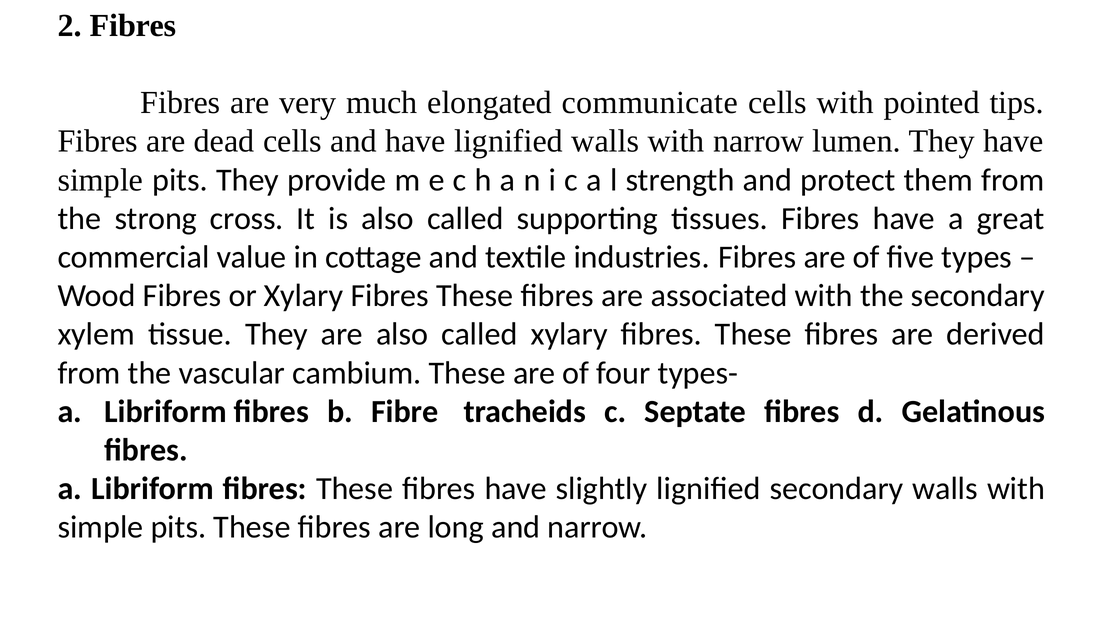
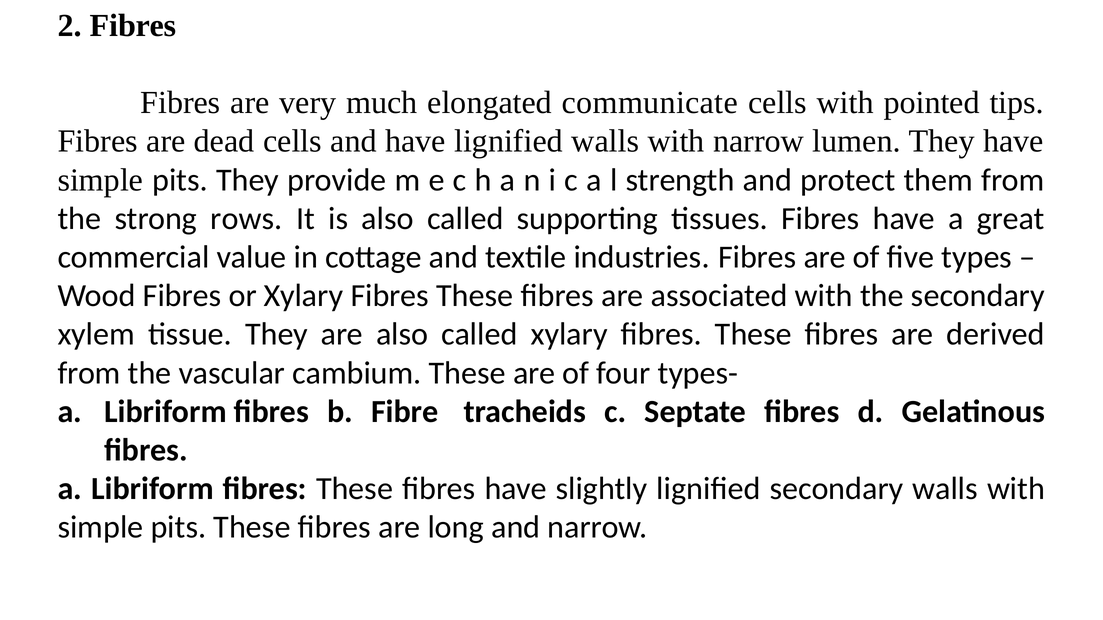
cross: cross -> rows (246, 219)
